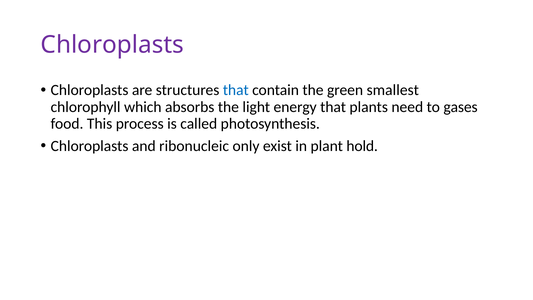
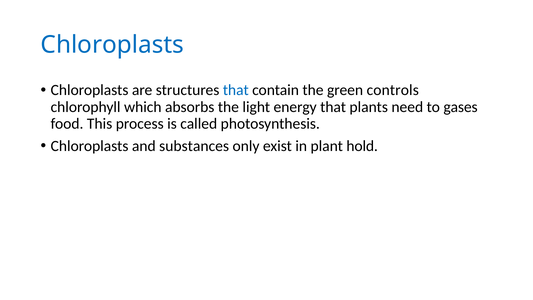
Chloroplasts colour: purple -> blue (112, 45)
smallest: smallest -> controls (393, 90)
ribonucleic: ribonucleic -> substances (194, 146)
